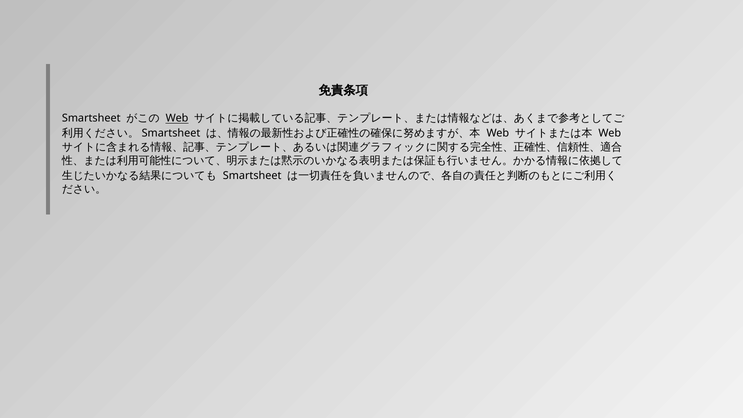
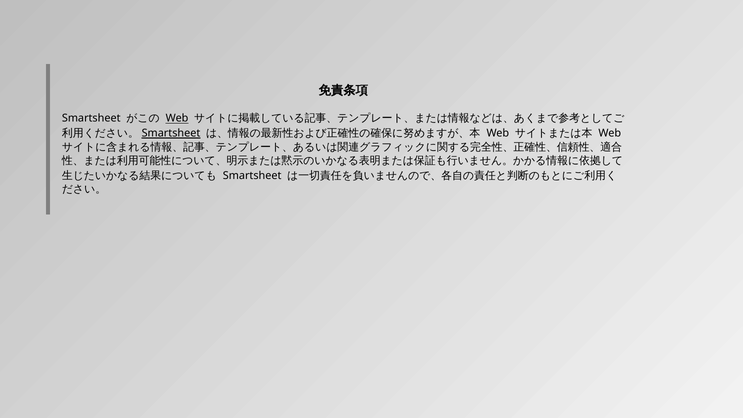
Smartsheet underline: none -> present (171, 133)
